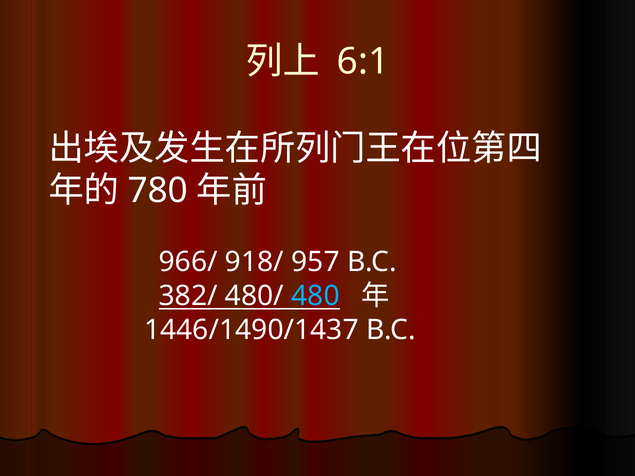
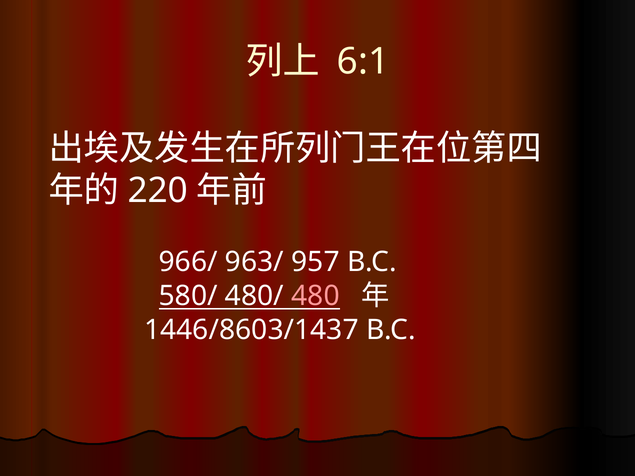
780: 780 -> 220 (158, 191)
918/: 918/ -> 963/ (254, 262)
382/: 382/ -> 580/ (188, 296)
480 colour: light blue -> pink (315, 296)
1446/1490/1437: 1446/1490/1437 -> 1446/8603/1437 (251, 330)
